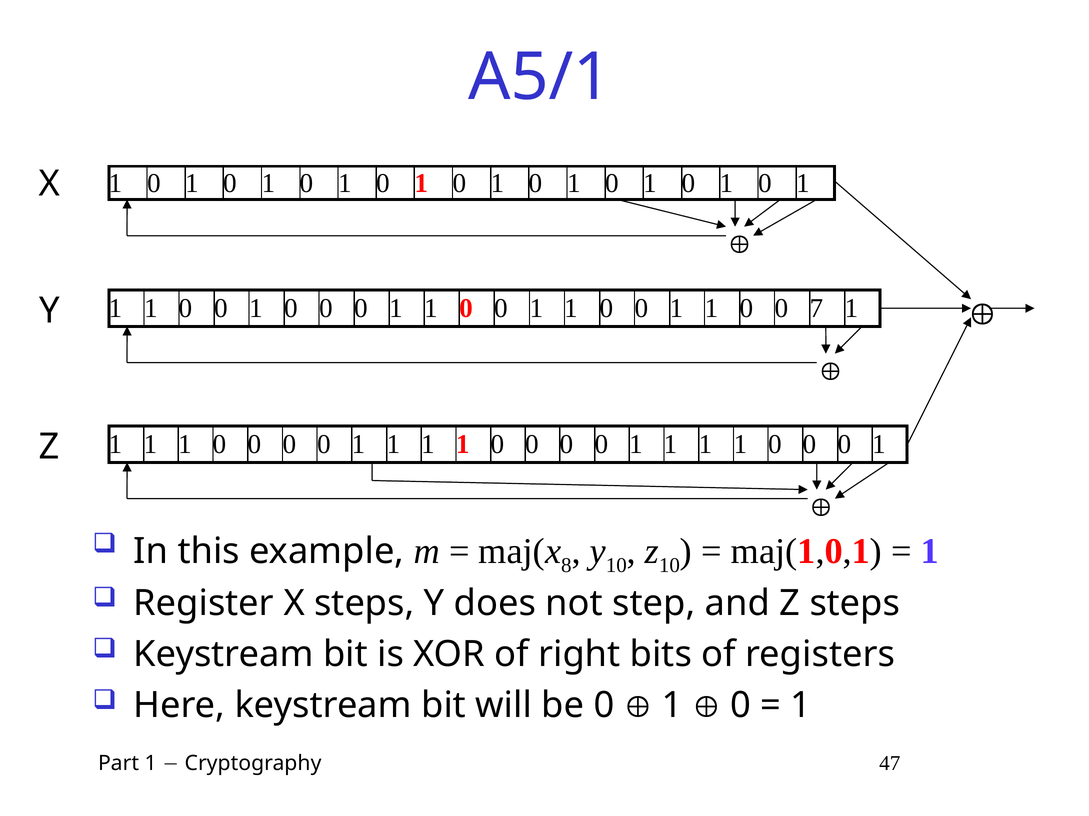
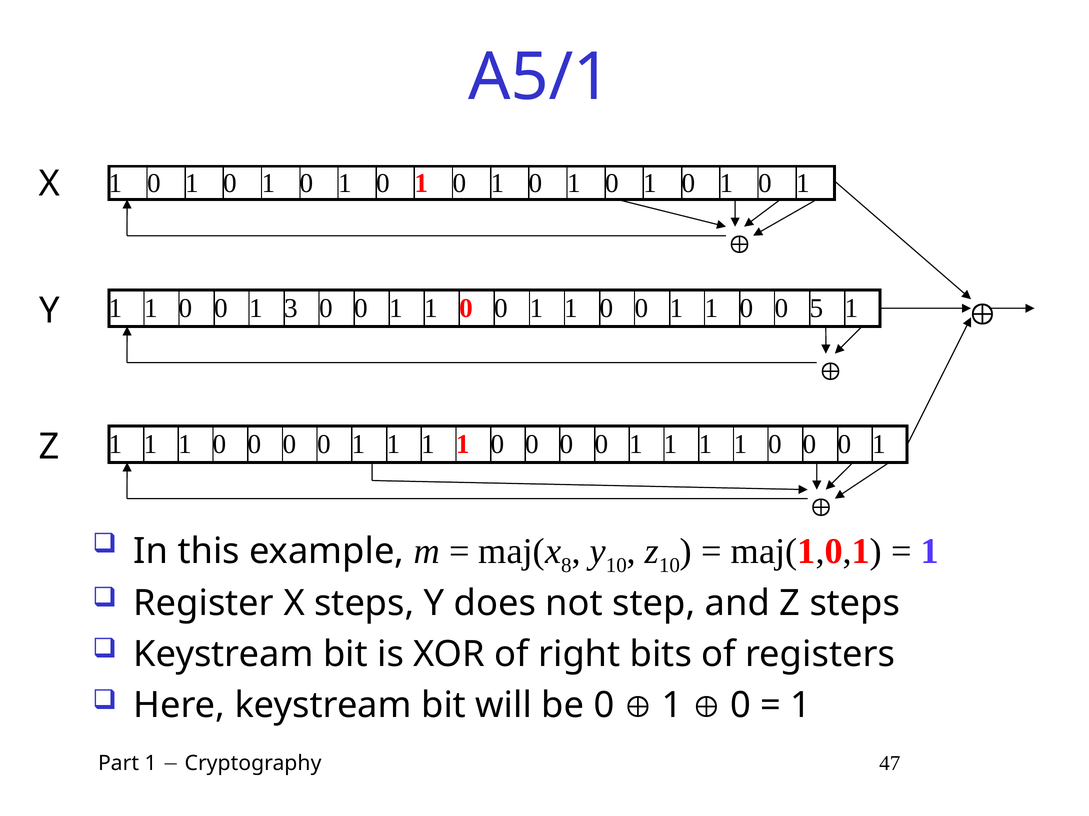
0 0 1 0: 0 -> 3 (291, 309)
7: 7 -> 5 (817, 309)
